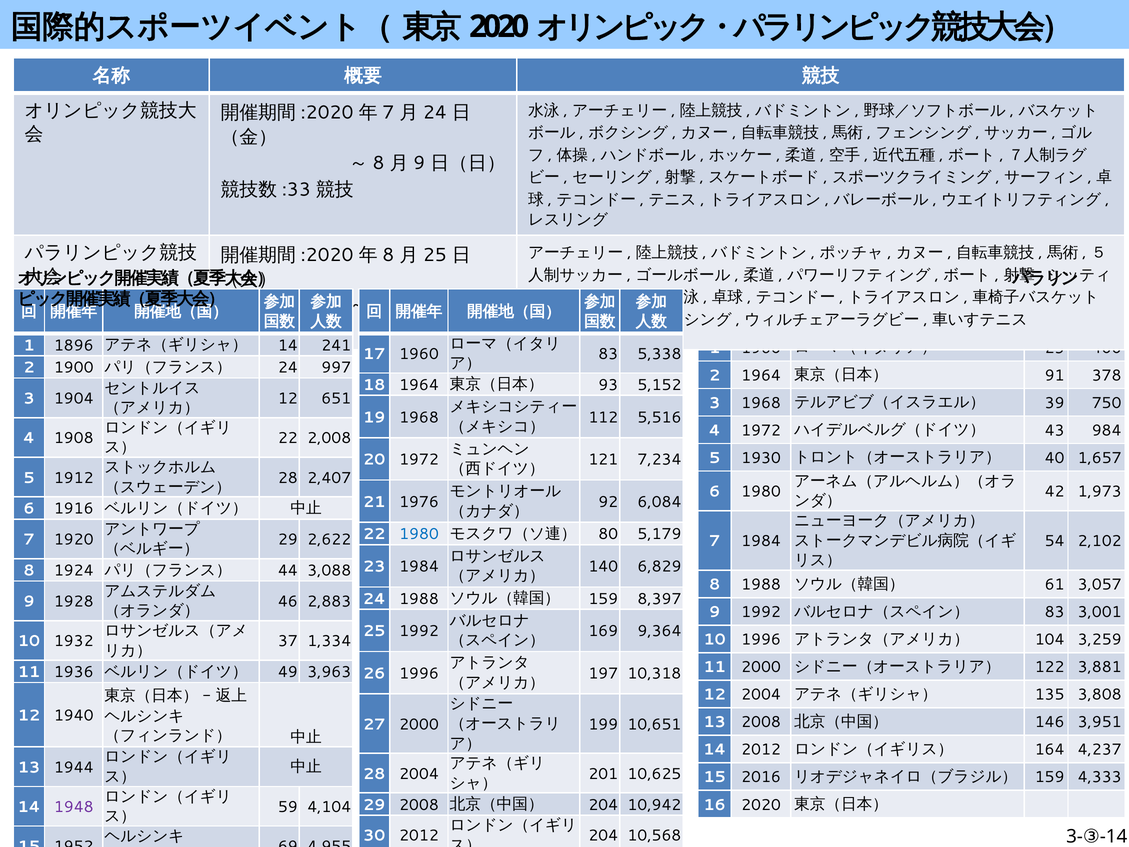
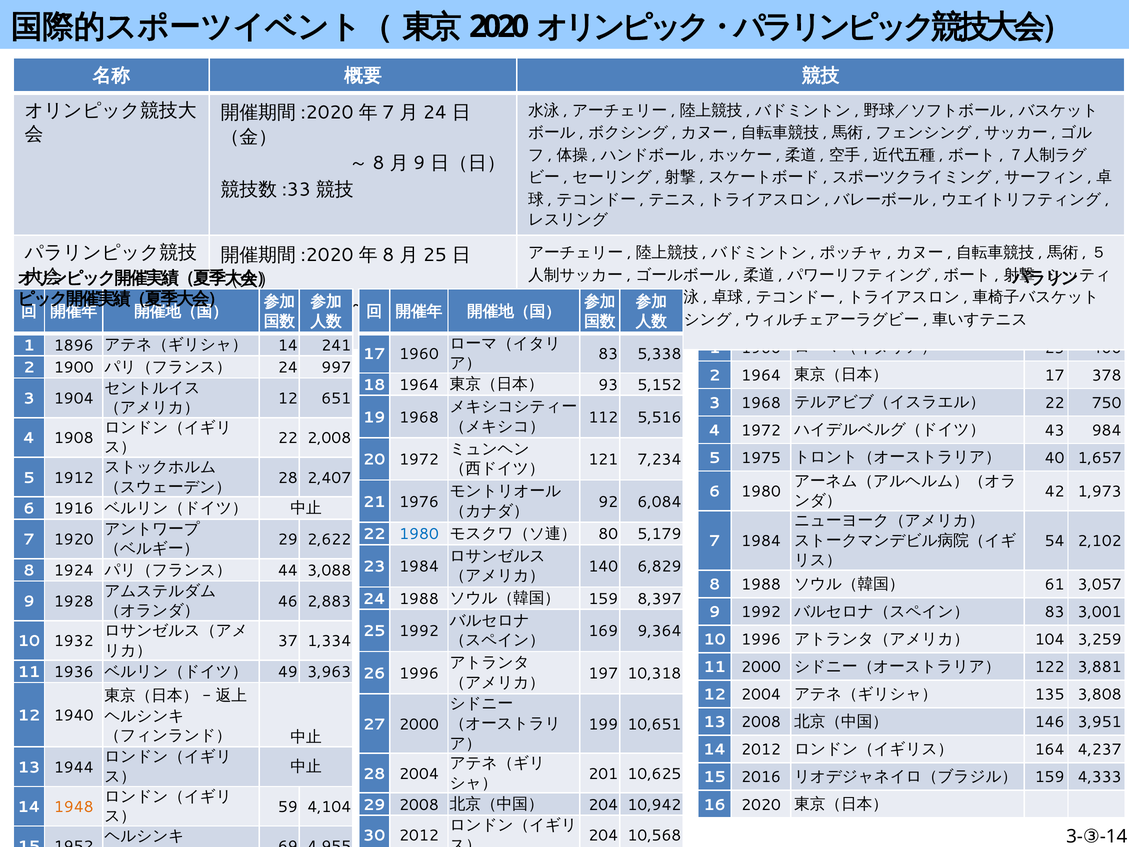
91: 91 -> 17 (1055, 375)
39: 39 -> 22 (1055, 403)
1930: 1930 -> 1975 (761, 458)
1948 colour: purple -> orange (74, 807)
